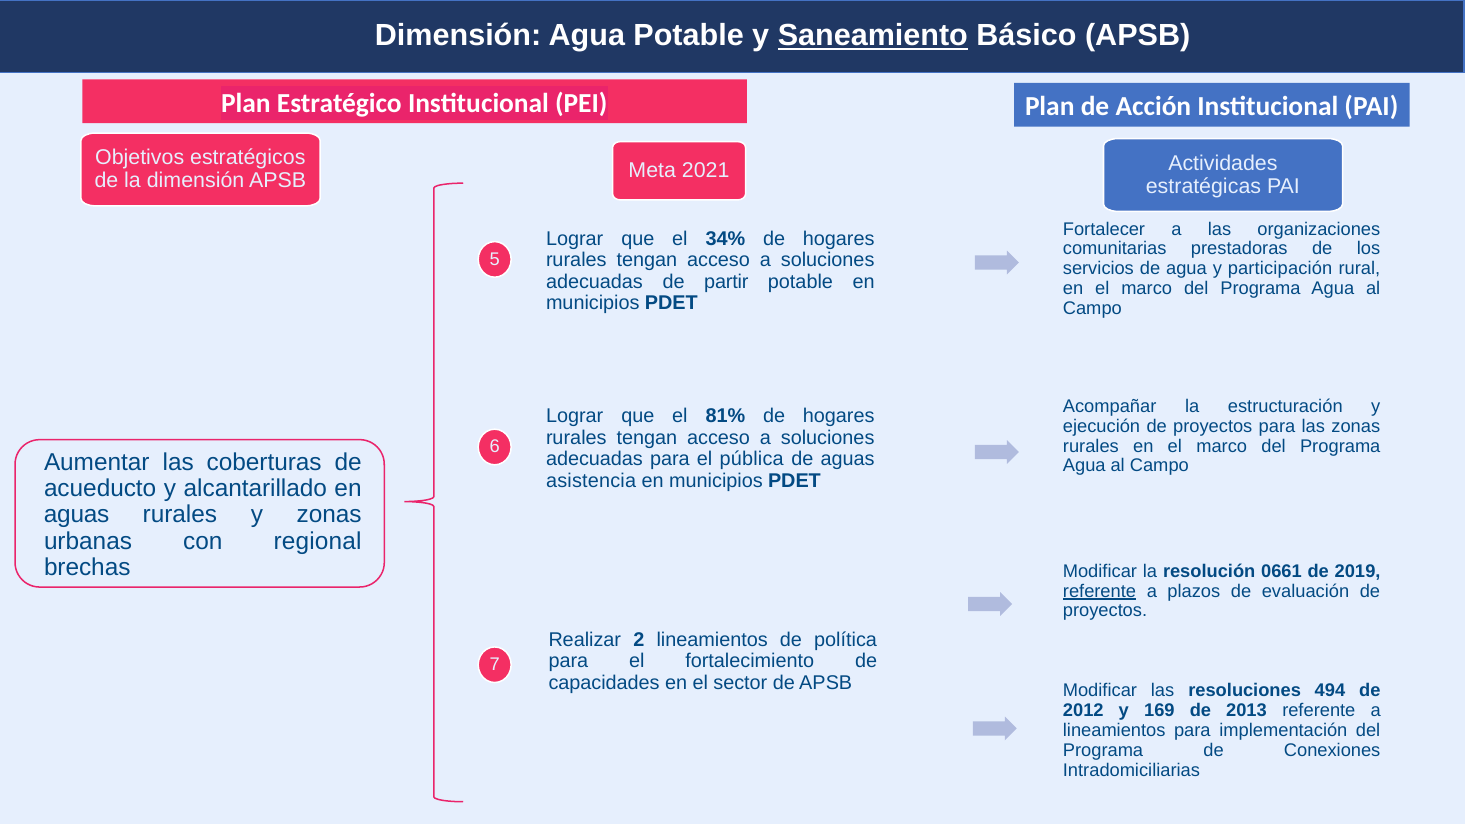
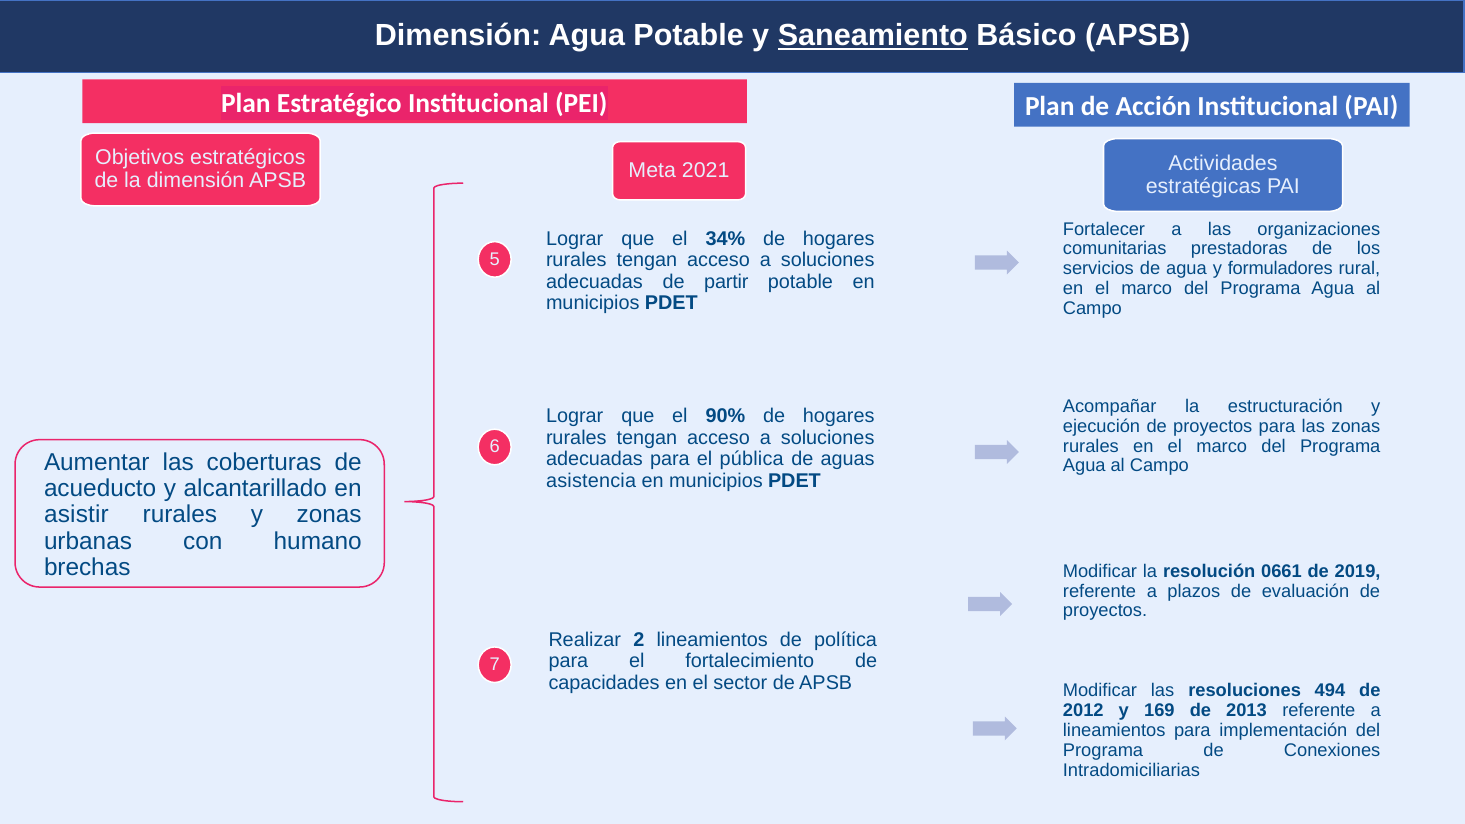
participación: participación -> formuladores (1280, 269)
81%: 81% -> 90% (725, 416)
aguas: aguas -> asistir (76, 515)
regional: regional -> humano (318, 541)
referente underline: present -> none (1099, 591)
